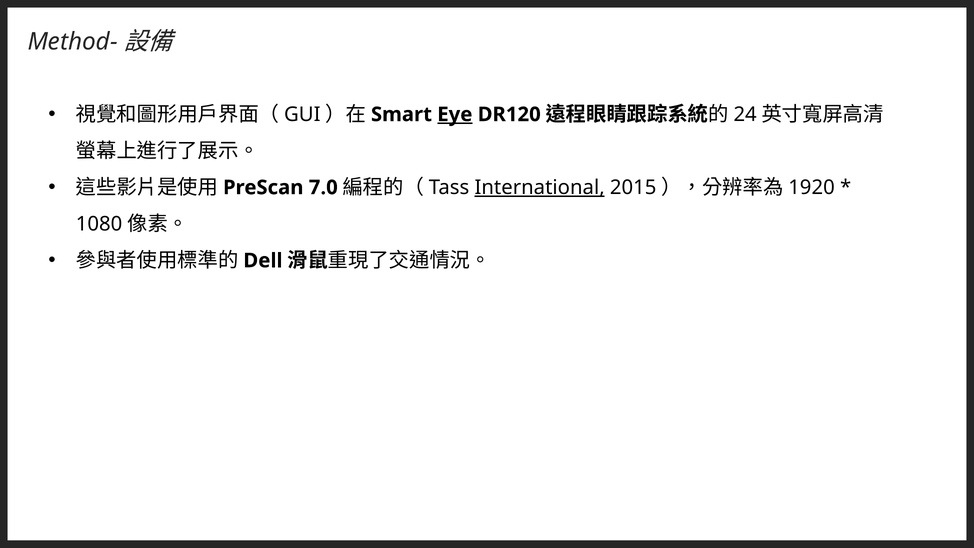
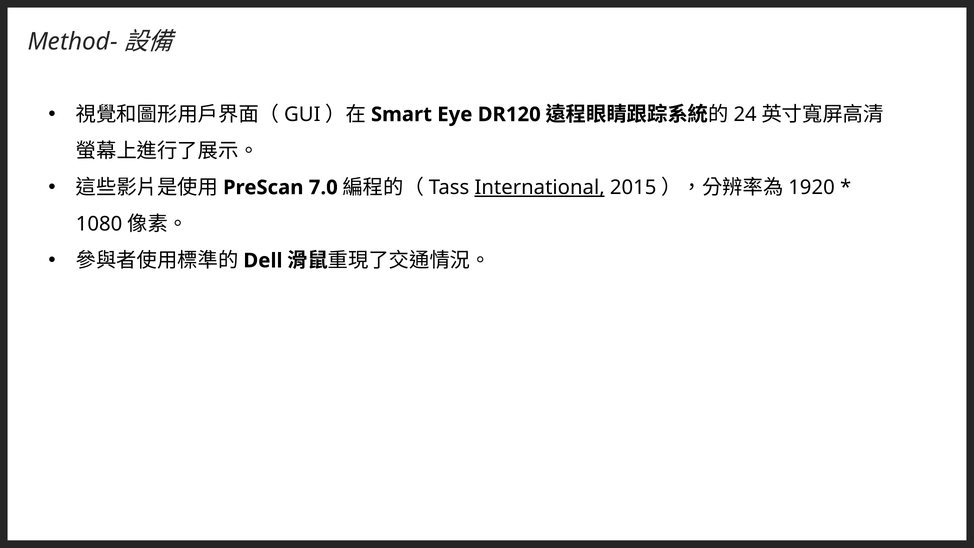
Eye underline: present -> none (455, 114)
